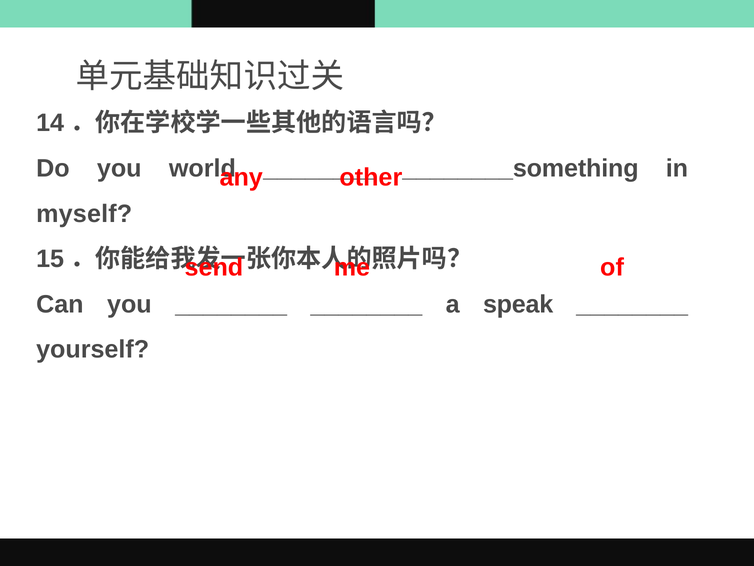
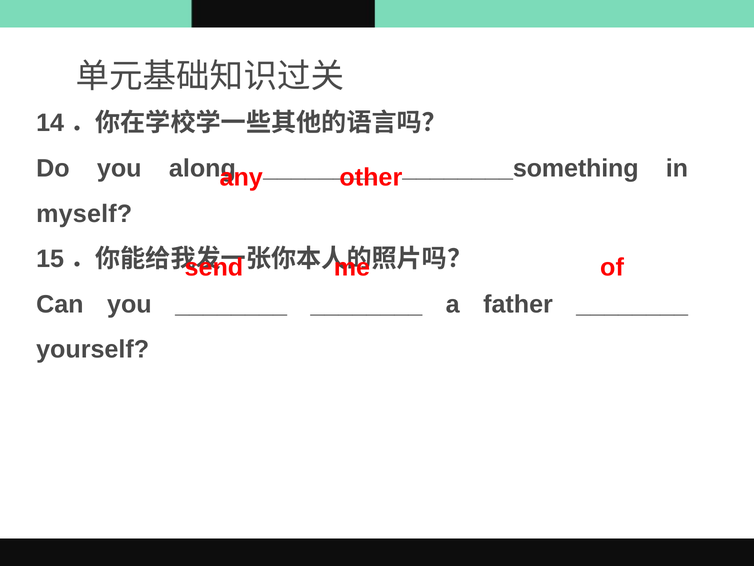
world: world -> along (202, 168)
speak: speak -> father (518, 304)
